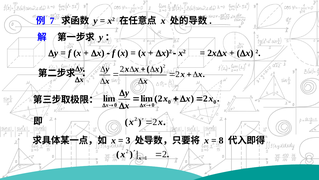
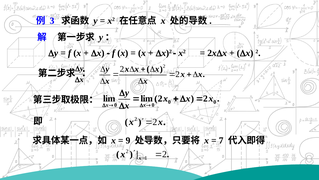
7: 7 -> 3 (52, 21)
3: 3 -> 9 (128, 140)
8: 8 -> 7 (221, 140)
